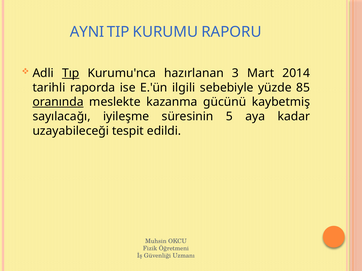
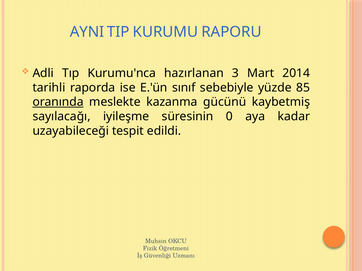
Tıp underline: present -> none (71, 73)
ilgili: ilgili -> sınıf (184, 88)
5: 5 -> 0 (229, 117)
